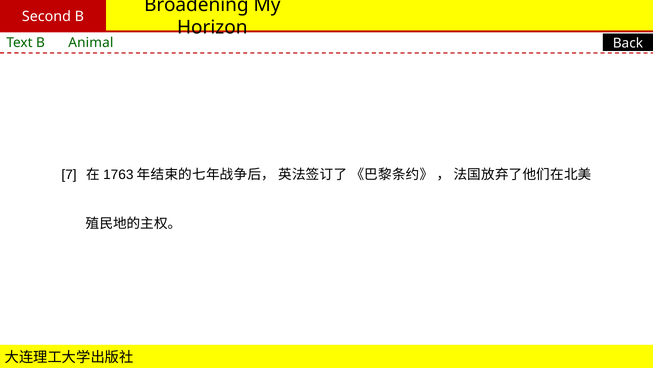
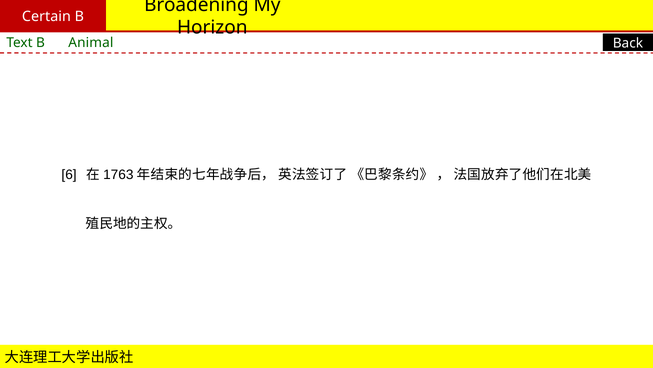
Second: Second -> Certain (46, 16)
7: 7 -> 6 (69, 174)
